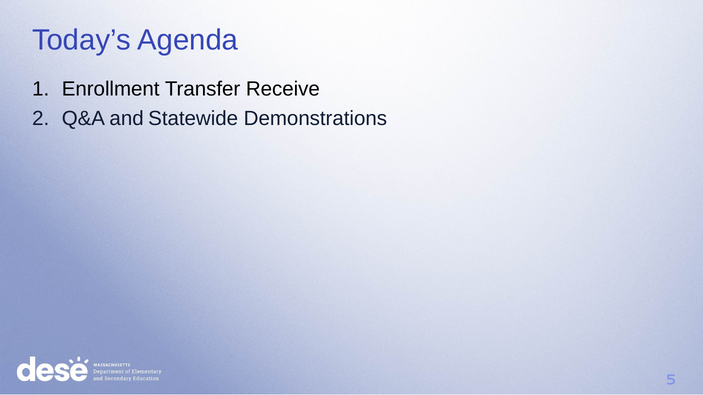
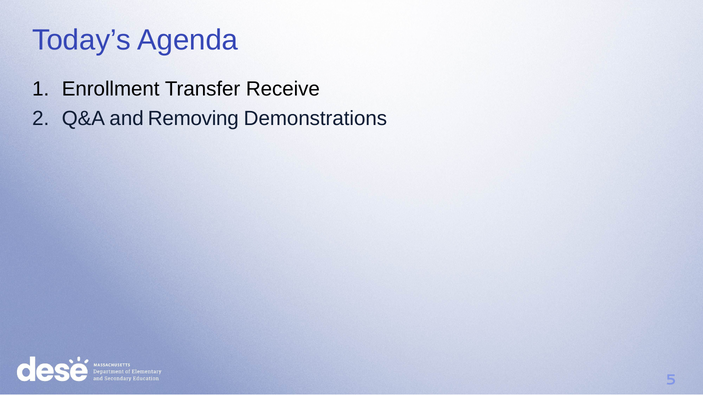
Statewide: Statewide -> Removing (193, 119)
